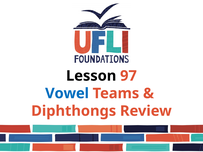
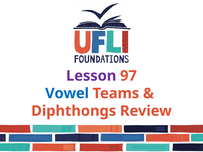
Lesson colour: black -> purple (91, 76)
